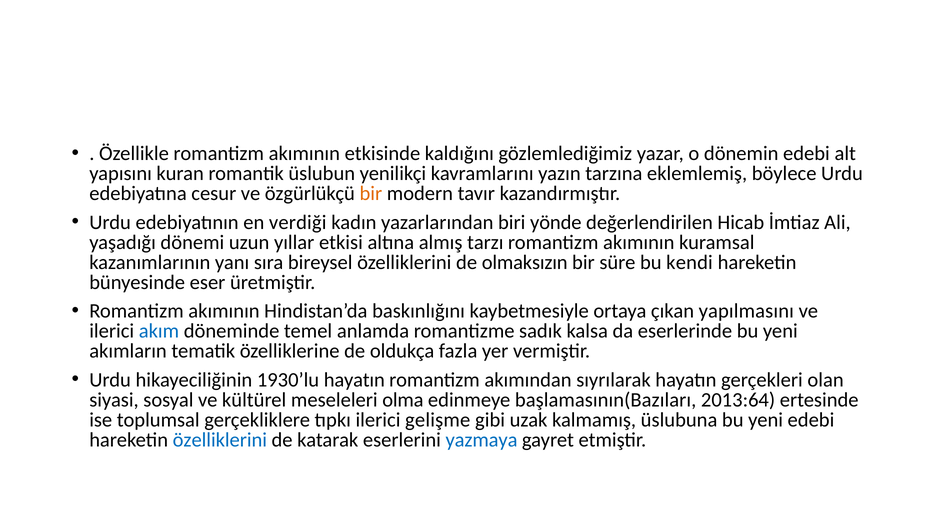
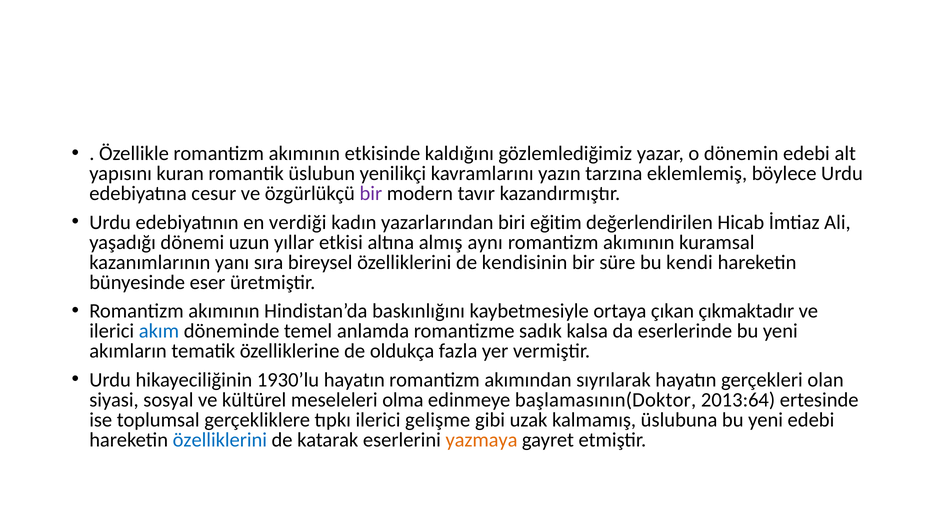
bir colour: orange -> purple (371, 193)
yönde: yönde -> eğitim (556, 222)
tarzı: tarzı -> aynı (485, 242)
olmaksızın: olmaksızın -> kendisinin (525, 262)
yapılmasını: yapılmasını -> çıkmaktadır (746, 311)
başlamasının(Bazıları: başlamasının(Bazıları -> başlamasının(Doktor (606, 400)
yazmaya colour: blue -> orange (482, 440)
